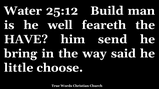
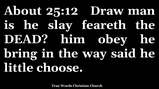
Water: Water -> About (23, 11)
Build: Build -> Draw (107, 11)
well: well -> slay (60, 25)
HAVE: HAVE -> DEAD (26, 39)
send: send -> obey (113, 39)
